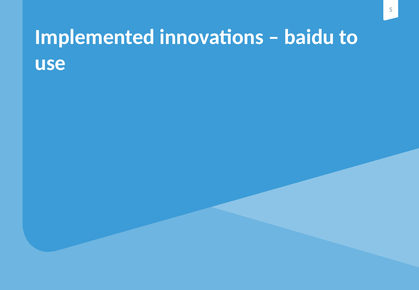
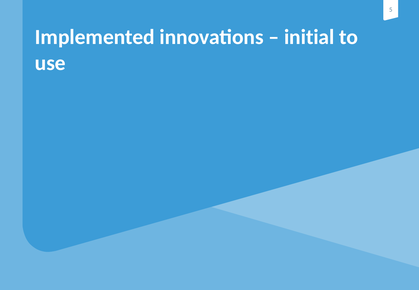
baidu: baidu -> initial (309, 37)
